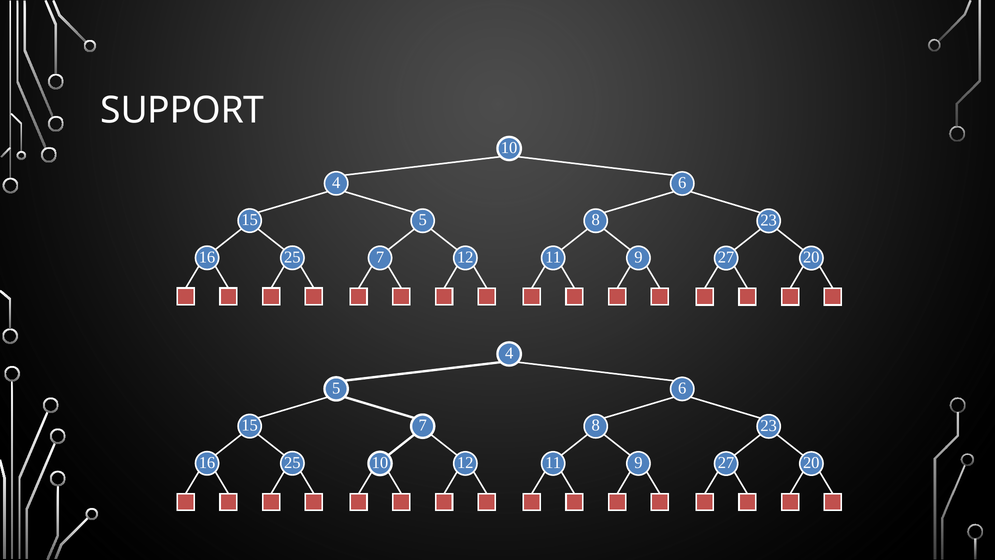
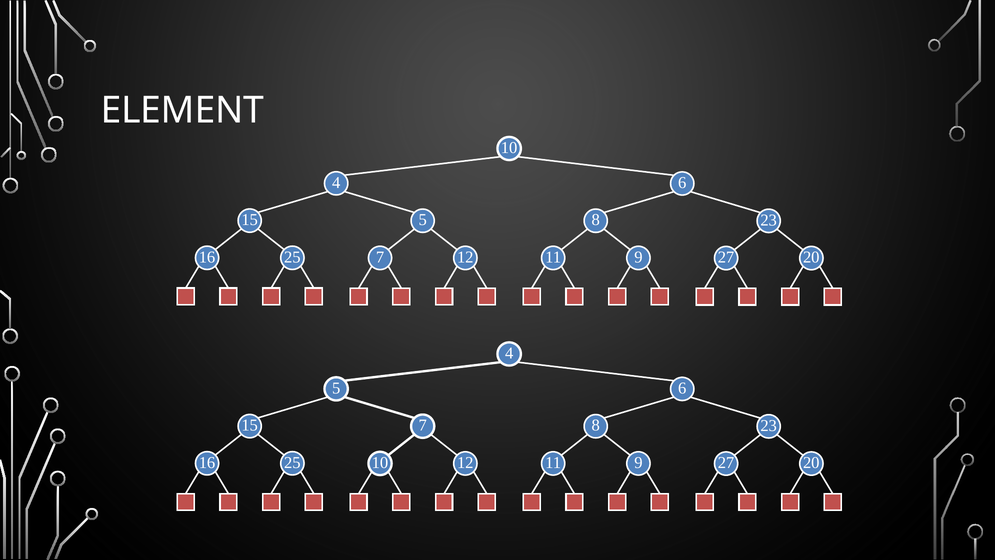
SUPPORT: SUPPORT -> ELEMENT (182, 111)
